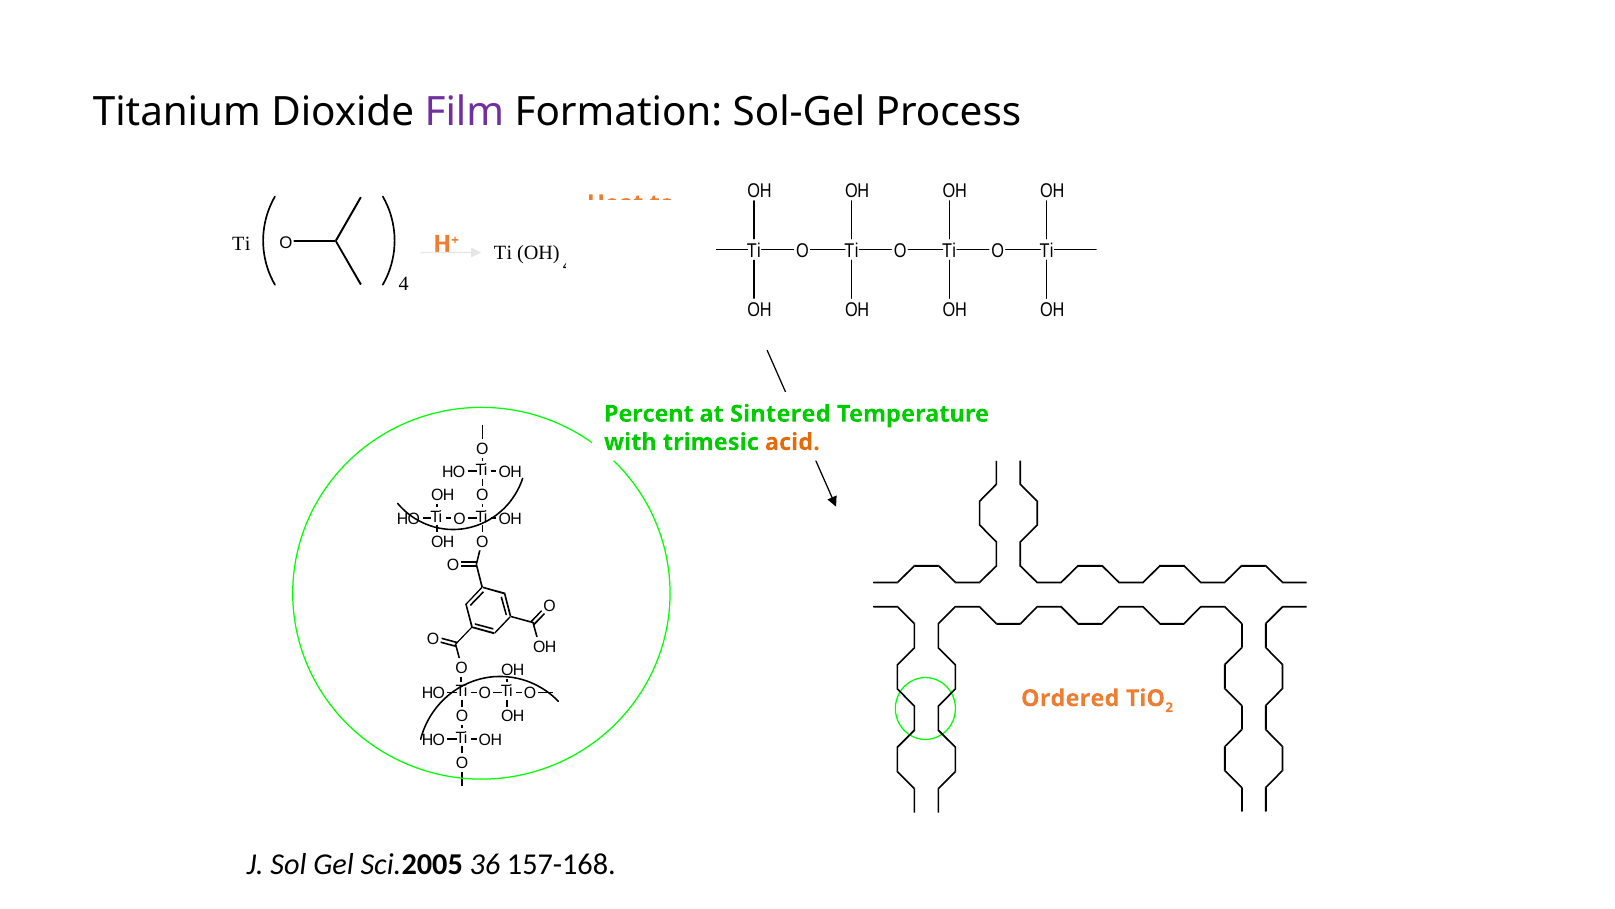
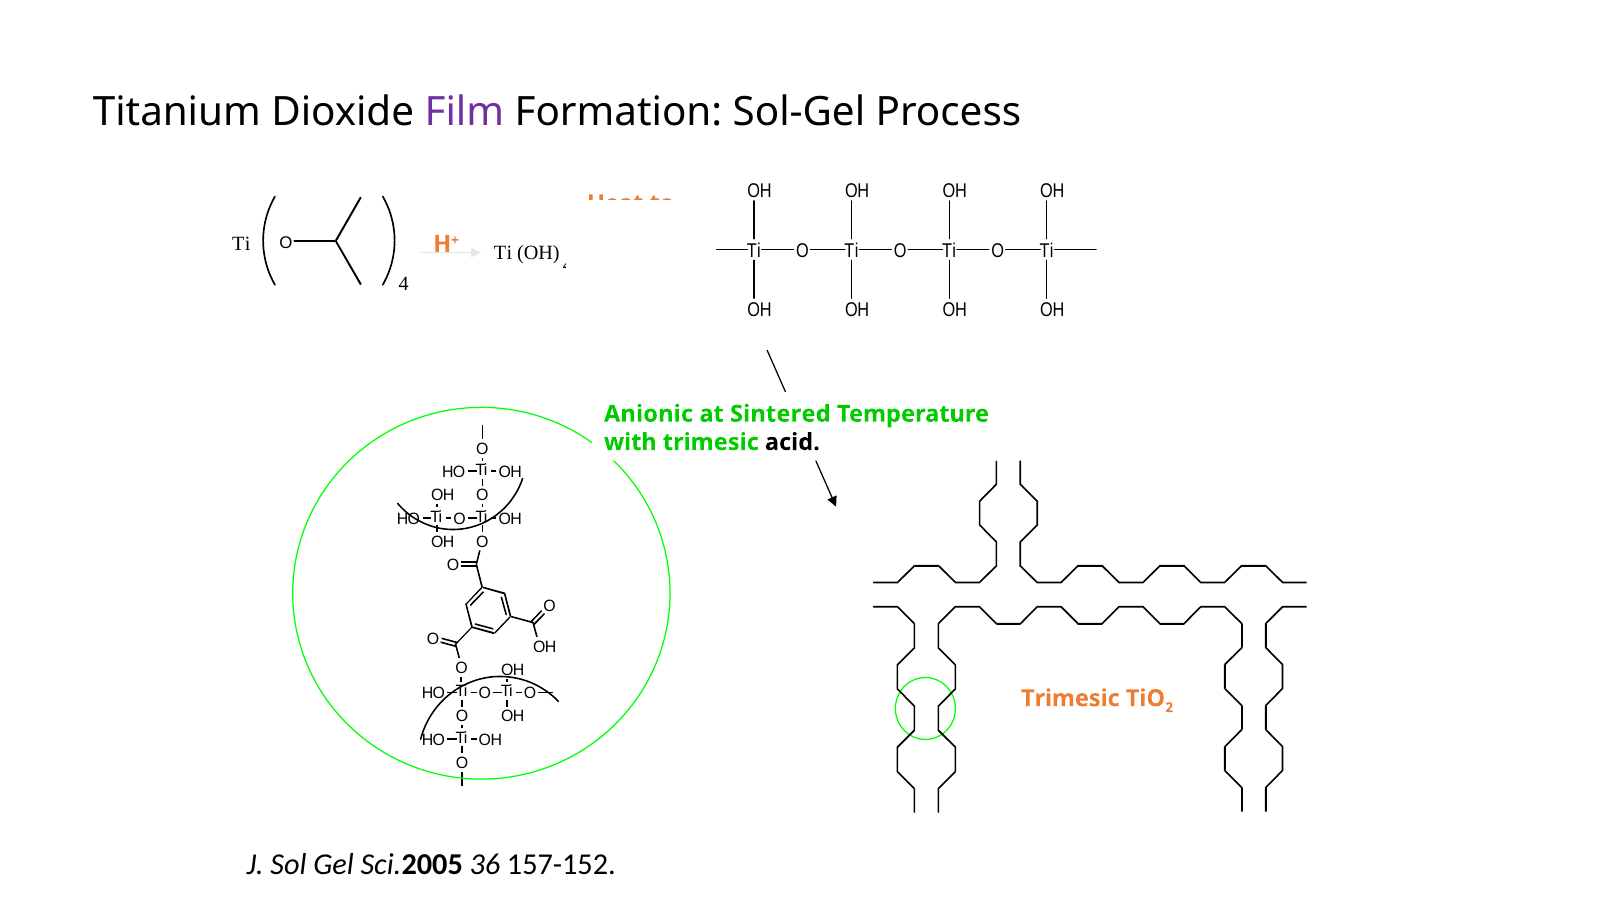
Percent: Percent -> Anionic (649, 414)
acid colour: orange -> black (792, 442)
Ordered: Ordered -> Trimesic (1070, 698)
157-168: 157-168 -> 157-152 (561, 864)
